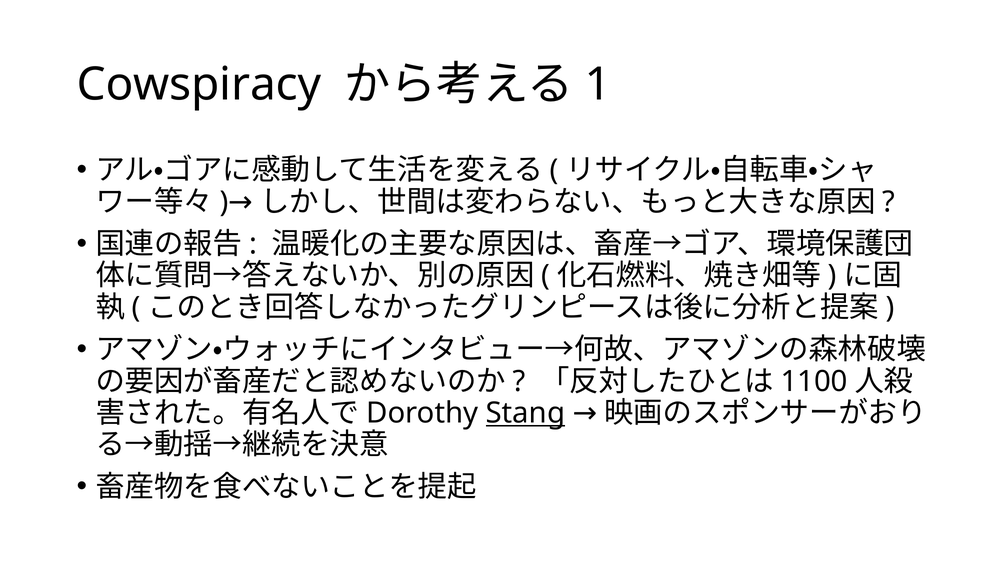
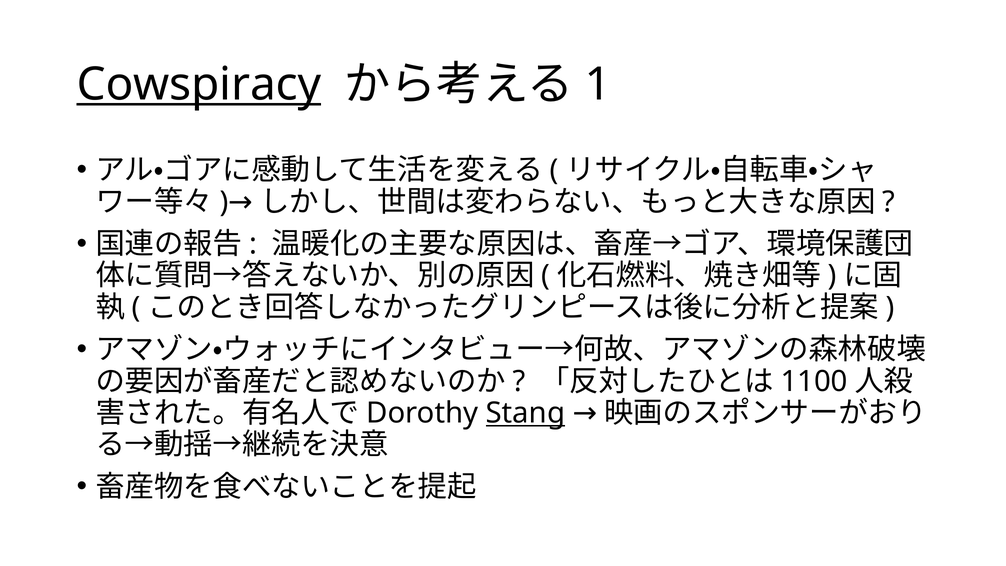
Cowspiracy underline: none -> present (199, 85)
